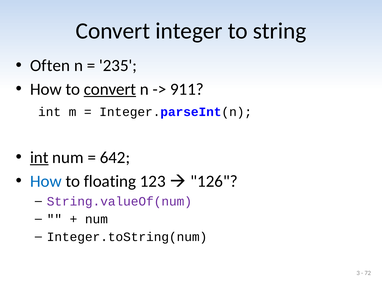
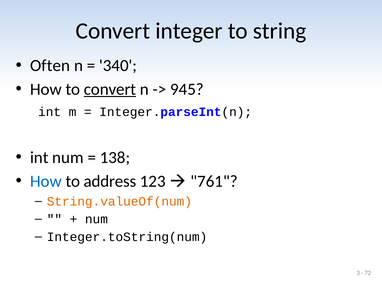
235: 235 -> 340 (118, 66)
911: 911 -> 945 (187, 89)
int underline: present -> none (39, 158)
642: 642 -> 138 (115, 158)
floating: floating -> address (110, 182)
126: 126 -> 761 (214, 182)
String.valueOf(num colour: purple -> orange (119, 202)
